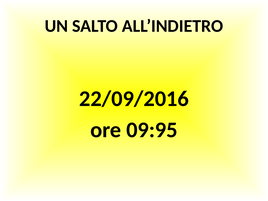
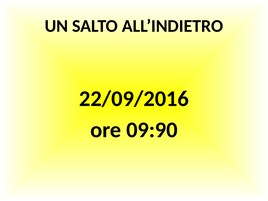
09:95: 09:95 -> 09:90 (152, 130)
